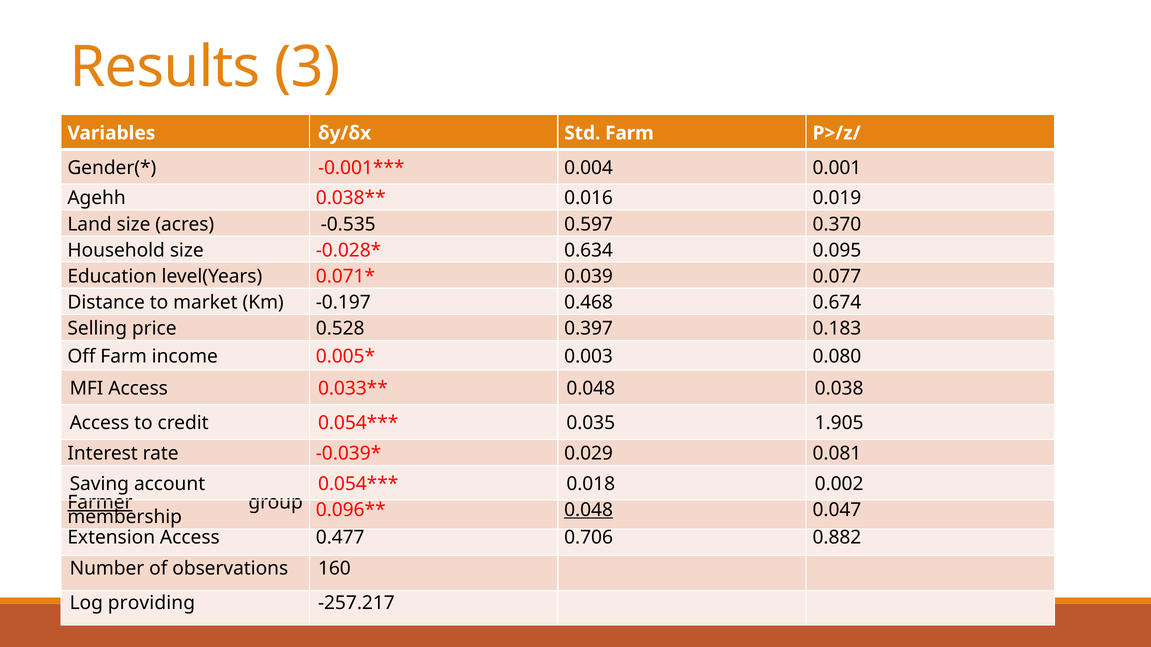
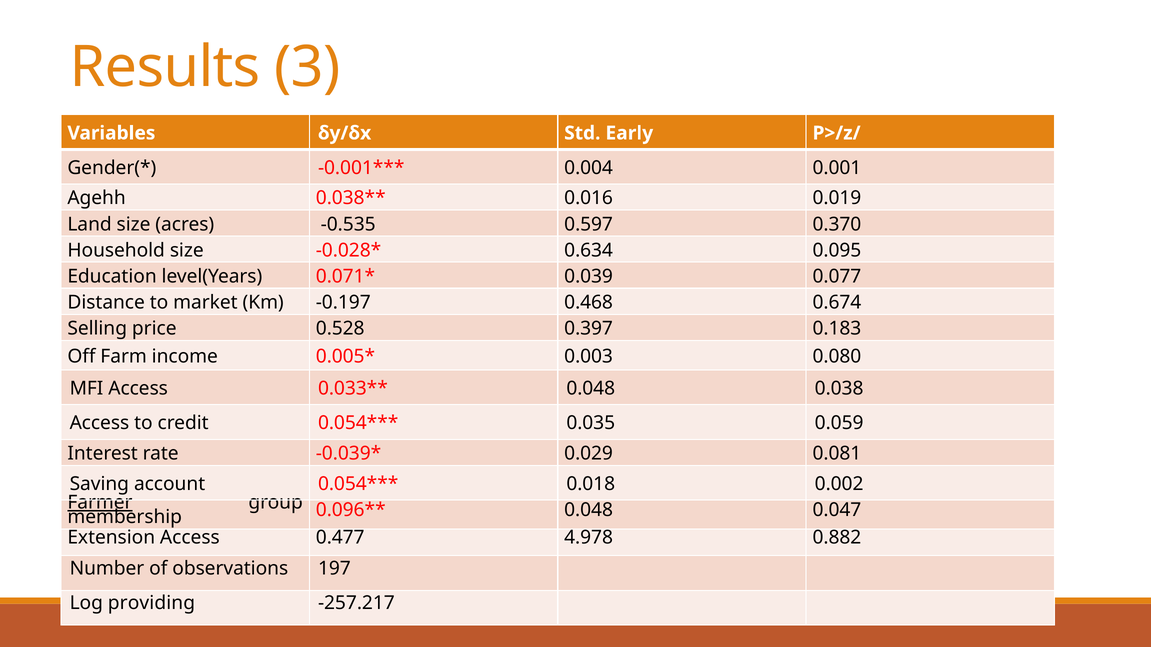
Std Farm: Farm -> Early (629, 133)
1.905: 1.905 -> 0.059 (839, 423)
0.048 underline: present -> none (589, 510)
0.706: 0.706 -> 4.978 (589, 538)
160: 160 -> 197 (334, 569)
